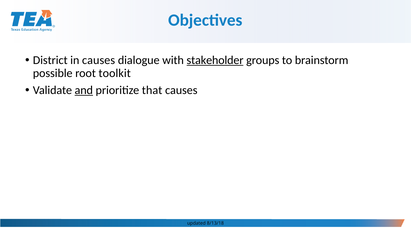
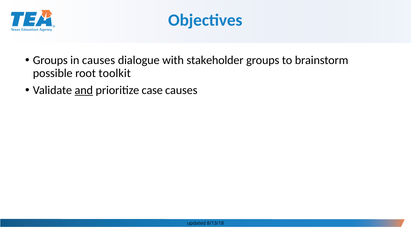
District: District -> Groups (50, 60)
stakeholder underline: present -> none (215, 60)
that: that -> case (152, 90)
